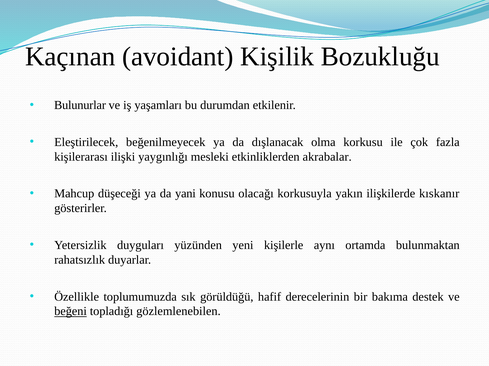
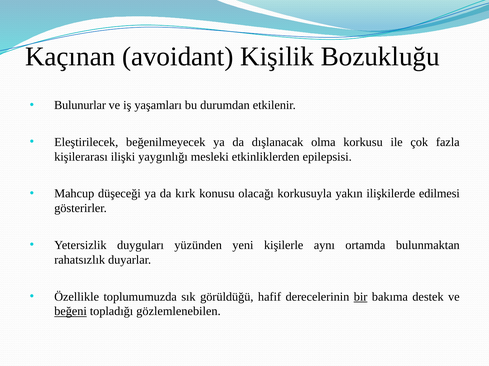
akrabalar: akrabalar -> epilepsisi (327, 157)
yani: yani -> kırk (185, 194)
kıskanır: kıskanır -> edilmesi (439, 194)
bir underline: none -> present (361, 297)
